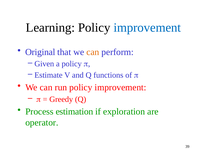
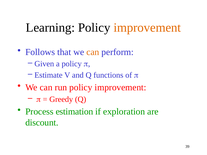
improvement colour: blue -> orange (147, 28)
Original: Original -> Follows (40, 52)
operator: operator -> discount (42, 123)
